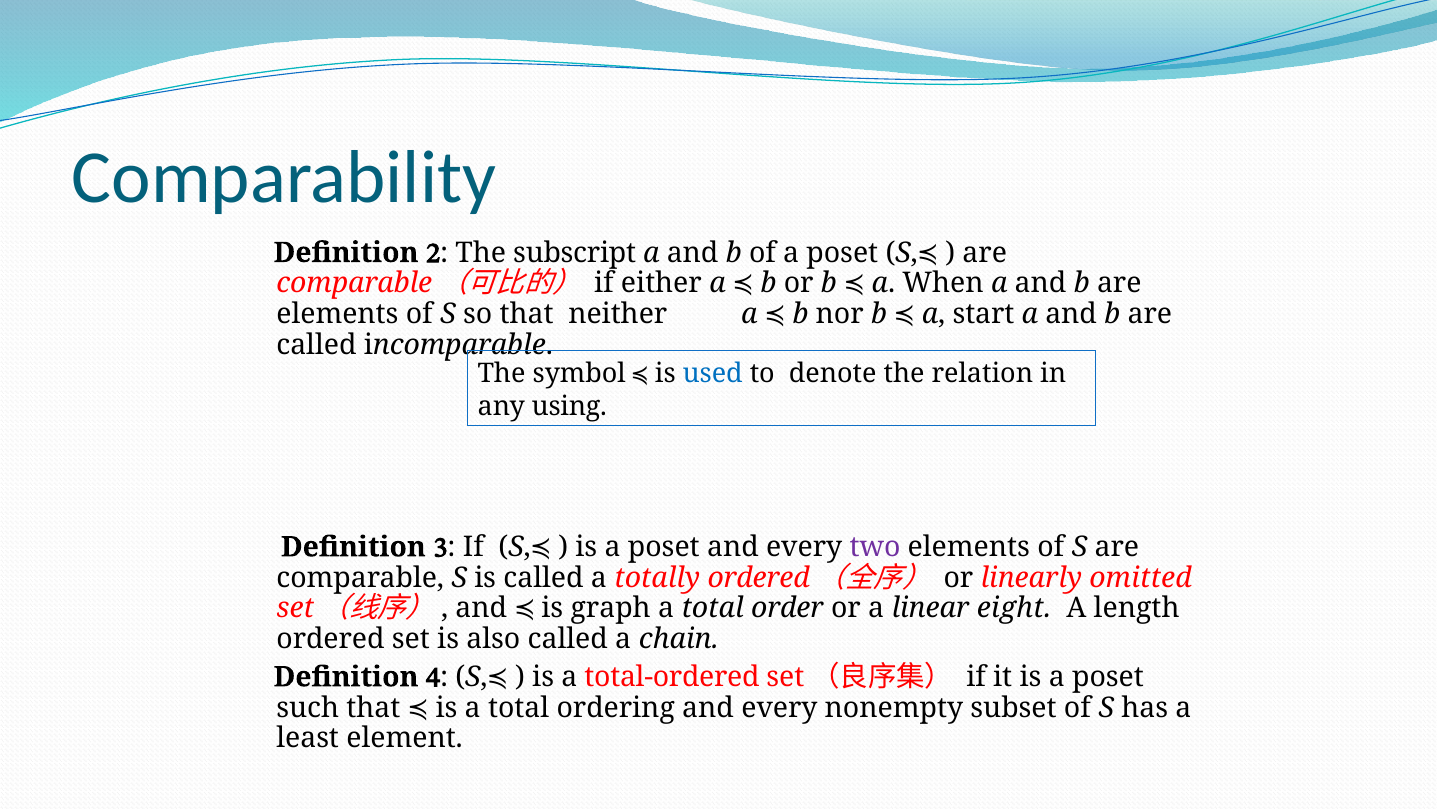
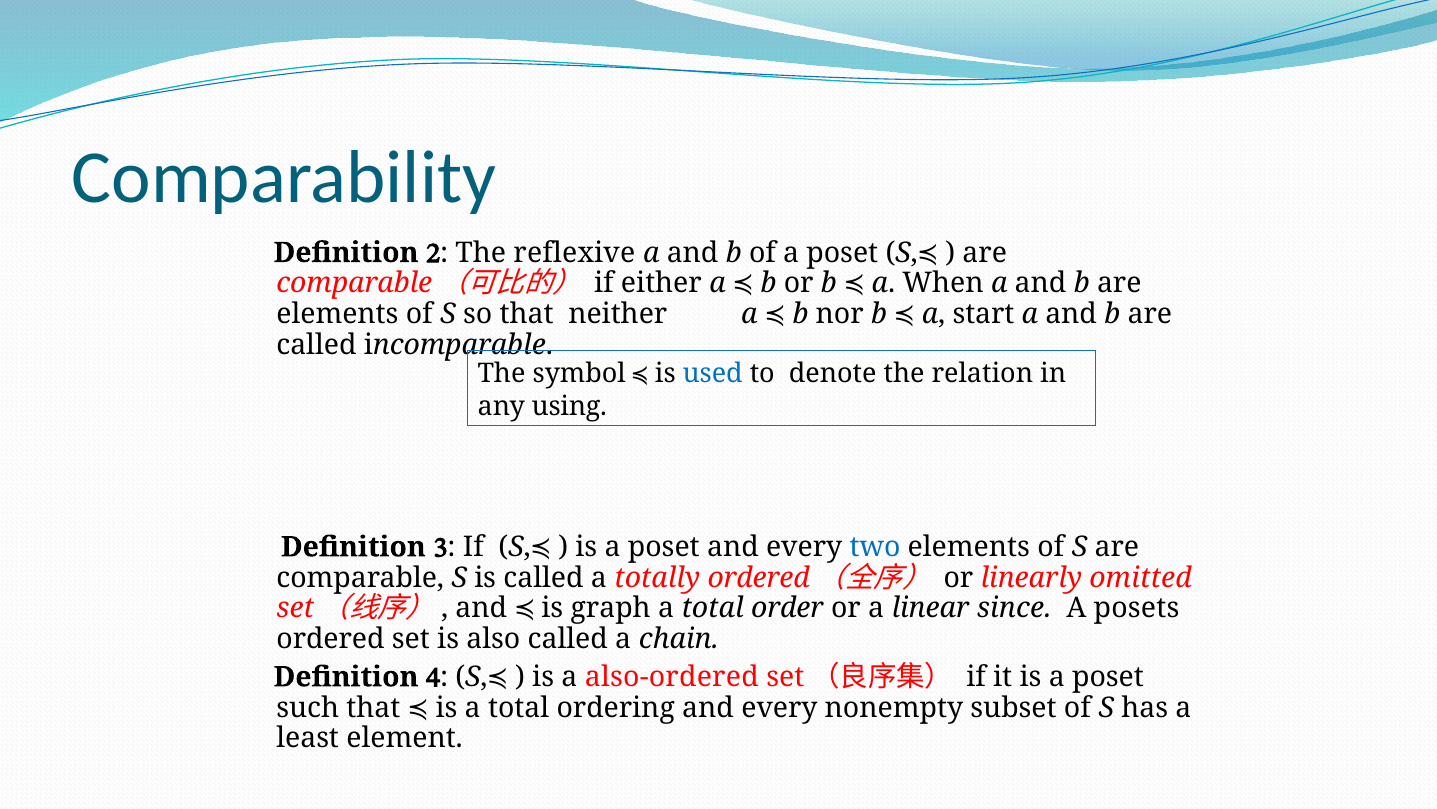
subscript: subscript -> reflexive (574, 252)
two colour: purple -> blue (875, 547)
eight: eight -> since (1014, 608)
length: length -> posets (1137, 608)
total-ordered: total-ordered -> also-ordered (672, 676)
